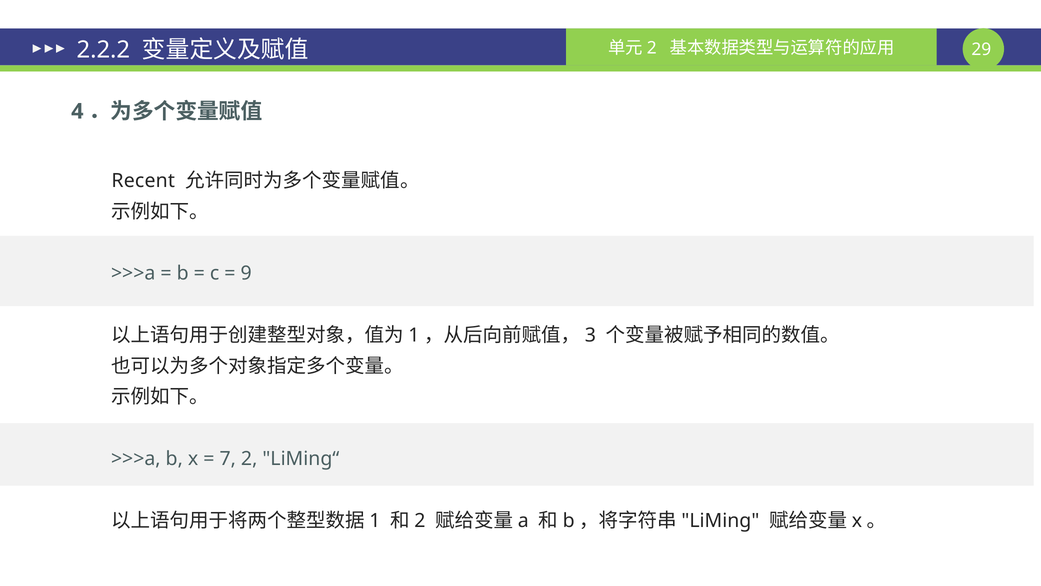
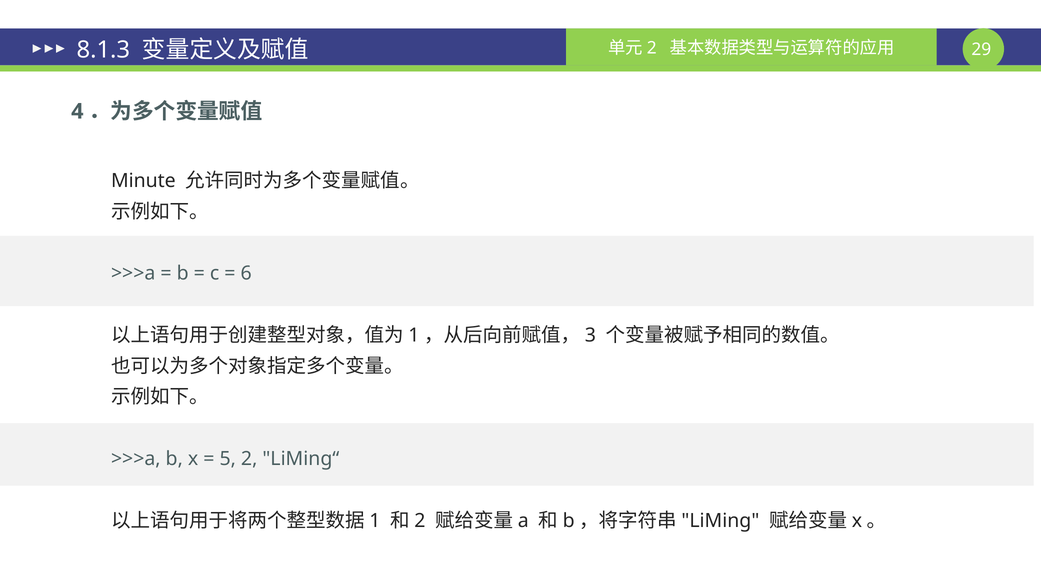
2.2.2: 2.2.2 -> 8.1.3 (103, 50)
Recent: Recent -> Minute (143, 180)
9: 9 -> 6 (246, 273)
7: 7 -> 5 (228, 458)
